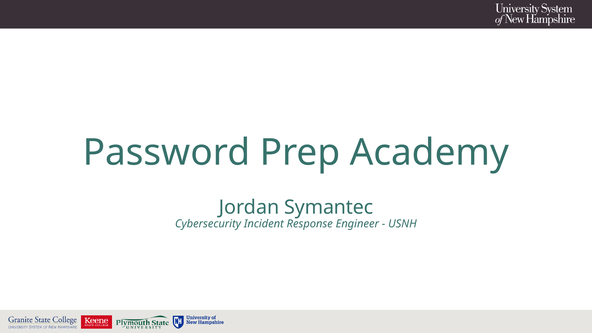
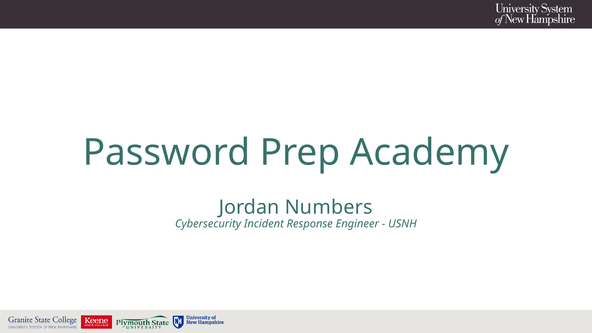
Symantec: Symantec -> Numbers (329, 207)
